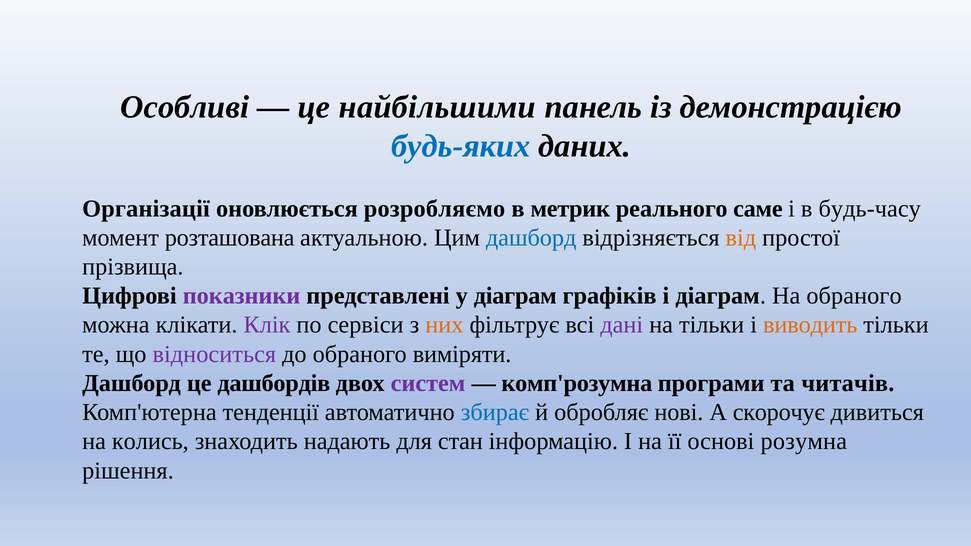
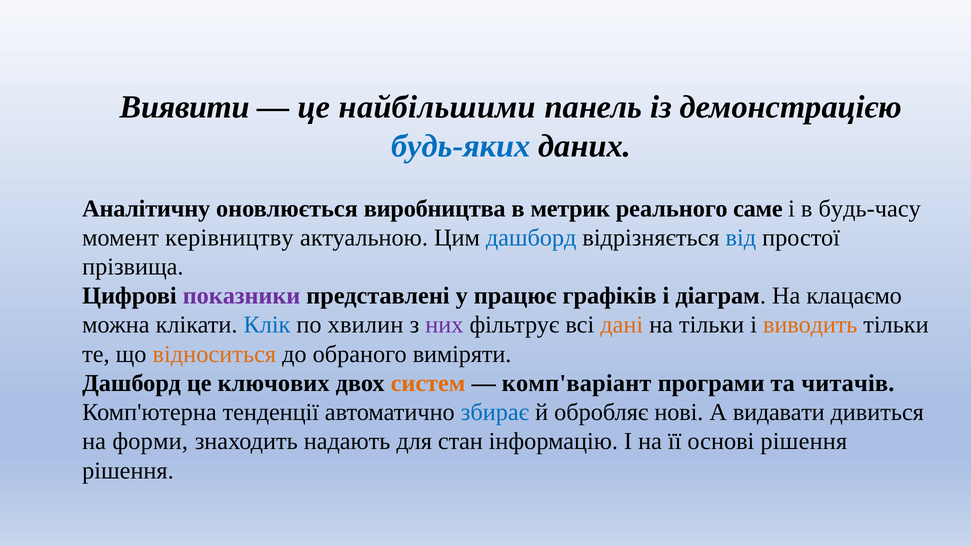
Особливі: Особливі -> Виявити (185, 107)
Організації: Організації -> Аналітичну (146, 209)
розробляємо: розробляємо -> виробництва (435, 209)
розташована: розташована -> керівництву (229, 238)
від colour: orange -> blue (741, 238)
у діаграм: діаграм -> працює (515, 296)
На обраного: обраного -> клацаємо (854, 296)
Клік colour: purple -> blue (267, 325)
сервіси: сервіси -> хвилин (366, 325)
них colour: orange -> purple (444, 325)
дані colour: purple -> orange (622, 325)
відноситься colour: purple -> orange (214, 354)
дашбордів: дашбордів -> ключових (274, 383)
систем colour: purple -> orange (428, 383)
комп'розумна: комп'розумна -> комп'варіант (577, 383)
скорочує: скорочує -> видавати (779, 412)
колись: колись -> форми (150, 442)
основі розумна: розумна -> рішення (804, 442)
